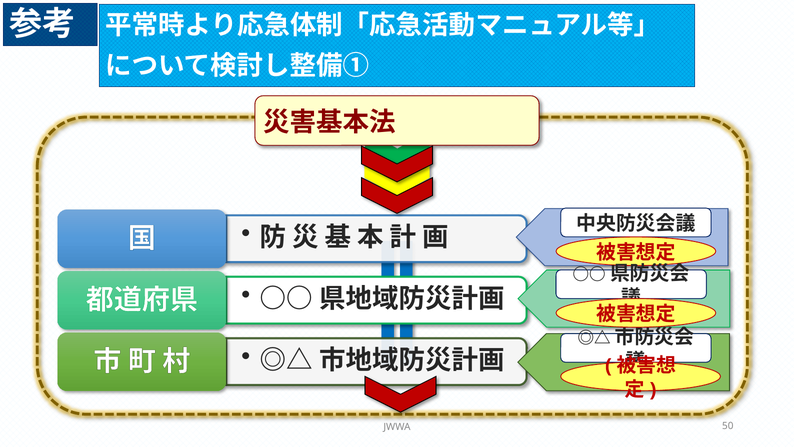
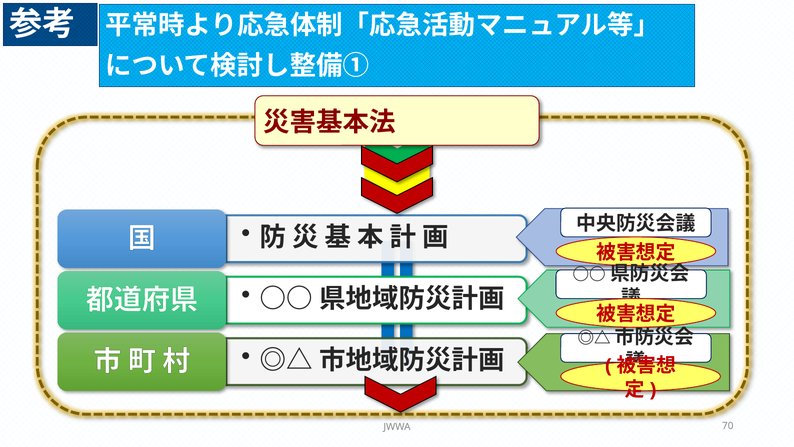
50: 50 -> 70 (728, 426)
